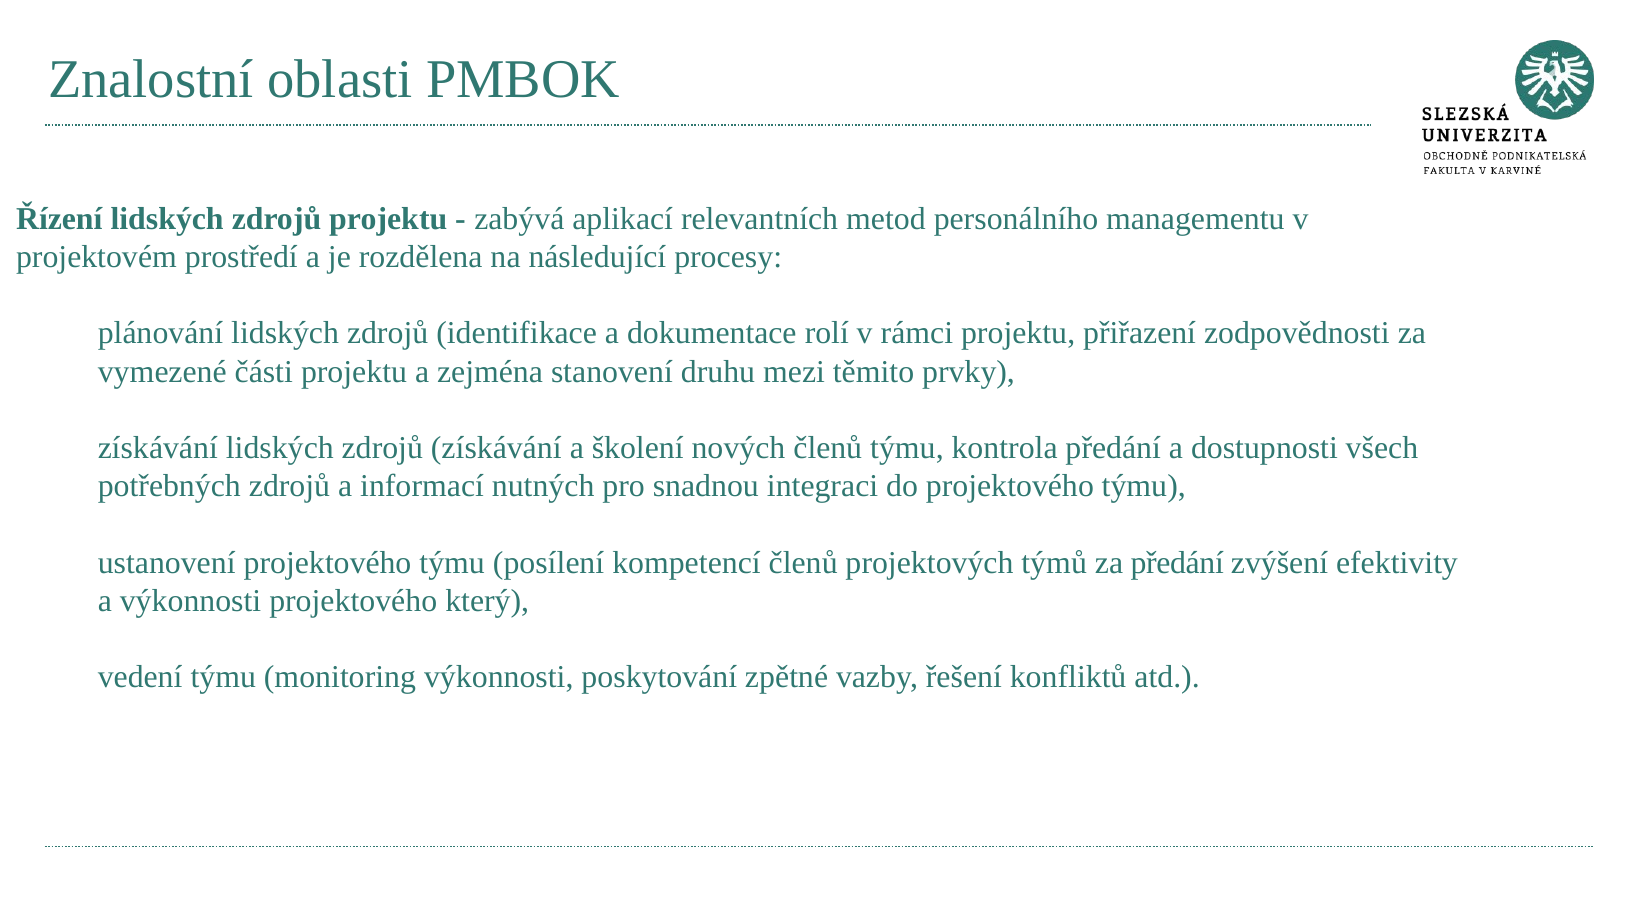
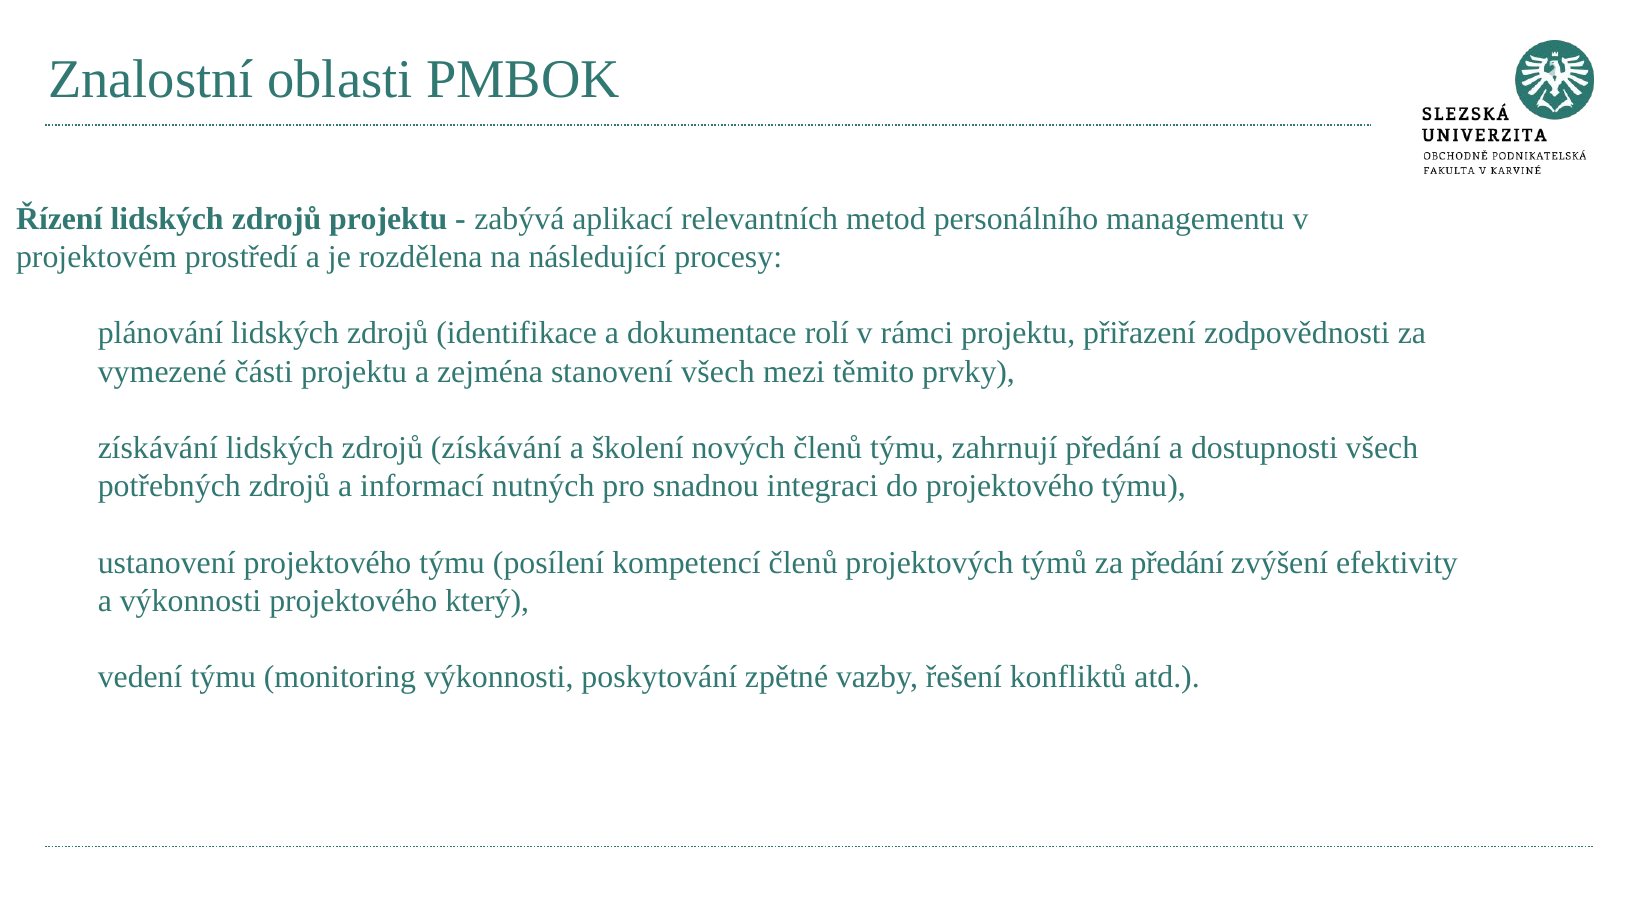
stanovení druhu: druhu -> všech (718, 371)
kontrola: kontrola -> zahrnují (1004, 448)
